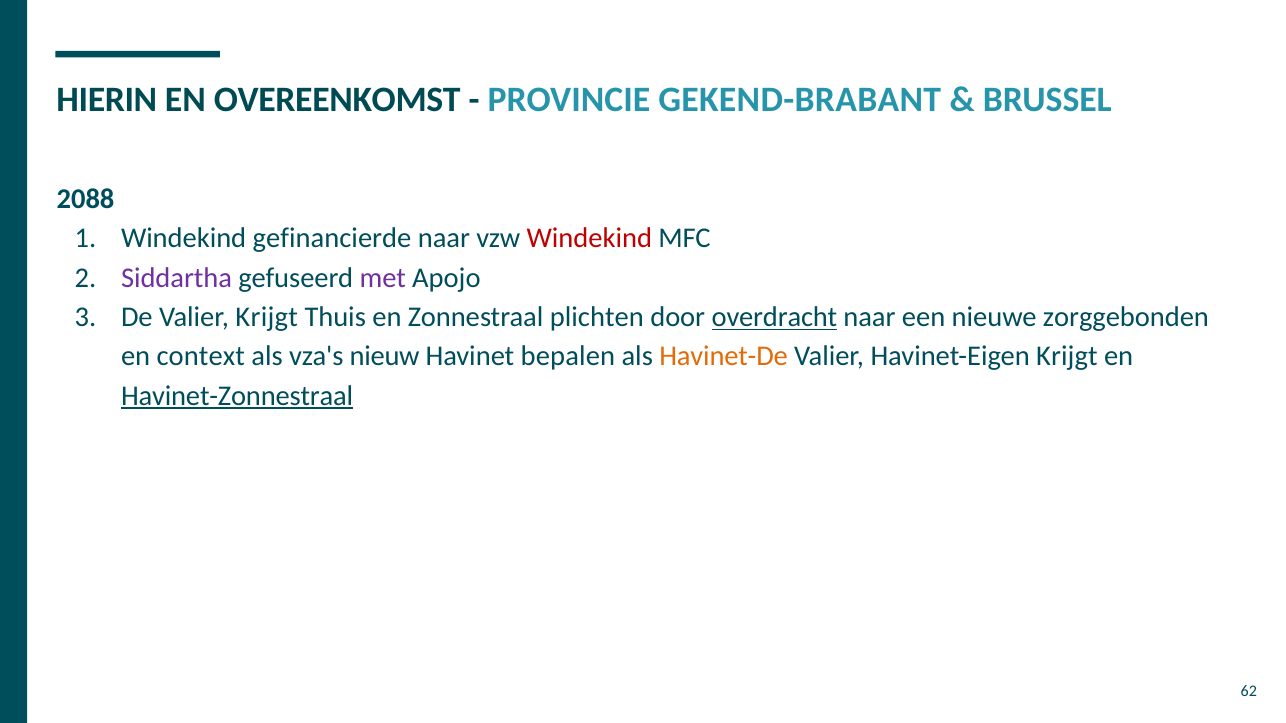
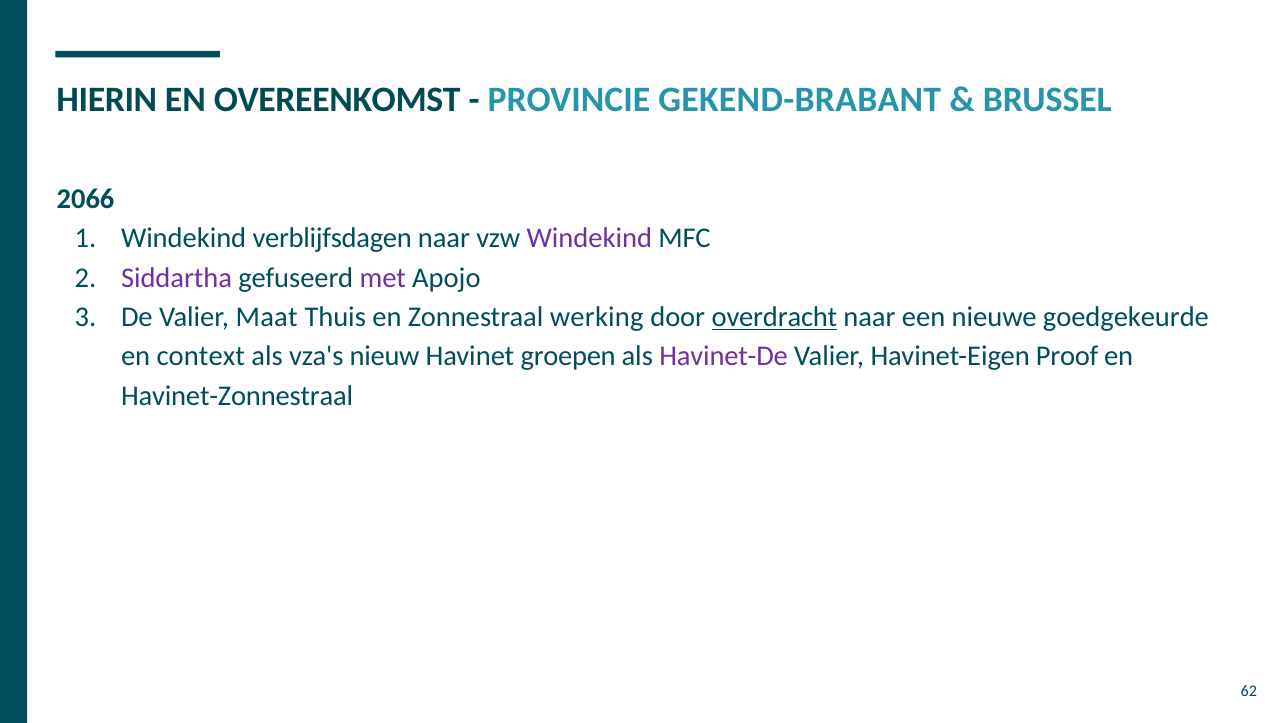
2088: 2088 -> 2066 (86, 199)
gefinancierde: gefinancierde -> verblijfsdagen (332, 239)
Windekind colour: red -> purple (589, 239)
Valier Krijgt: Krijgt -> Maat (267, 317)
plichten: plichten -> werking (597, 317)
zorggebonden: zorggebonden -> goedgekeurde (1126, 317)
bepalen: bepalen -> groepen (568, 357)
Havinet-De colour: orange -> purple (724, 357)
Havinet-Eigen Krijgt: Krijgt -> Proof (1067, 357)
Havinet-Zonnestraal underline: present -> none (237, 396)
